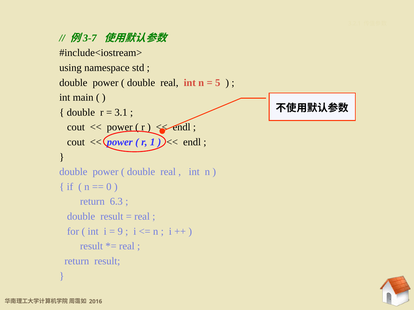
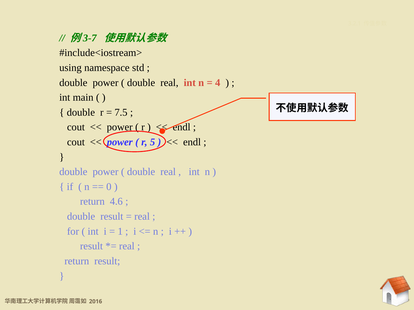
5: 5 -> 4 (218, 83)
3.1: 3.1 -> 7.5 (121, 113)
1: 1 -> 5 (153, 142)
6.3: 6.3 -> 4.6 (116, 202)
9: 9 -> 1 (120, 232)
